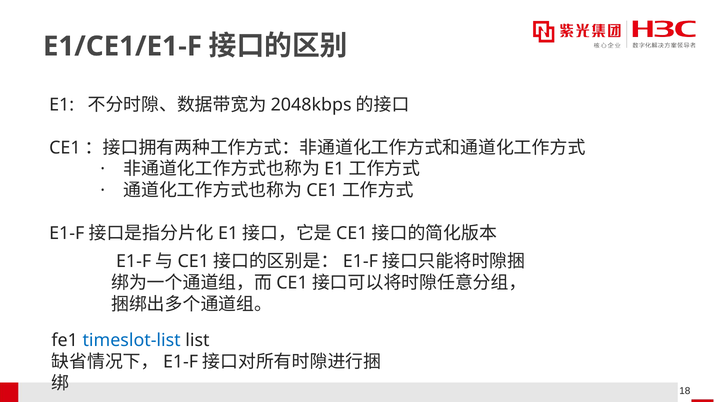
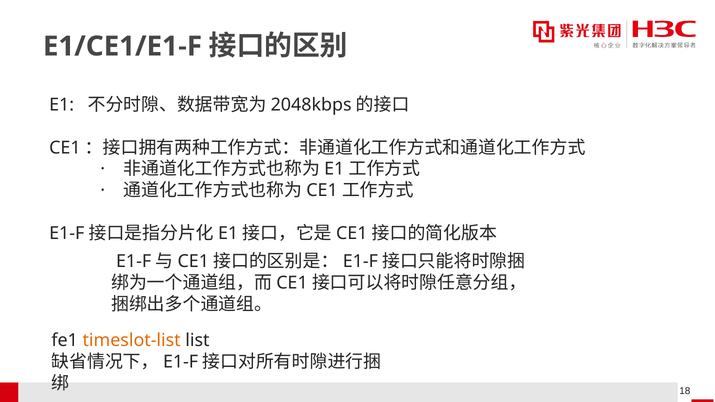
timeslot-list colour: blue -> orange (132, 340)
